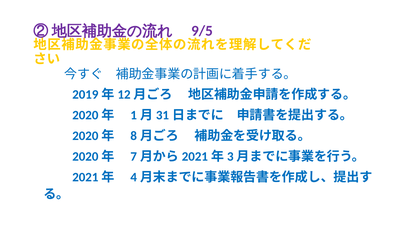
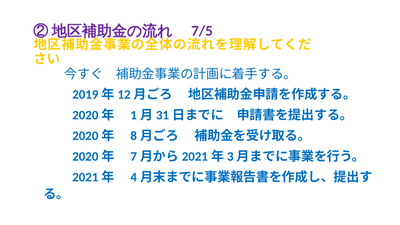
9/5: 9/5 -> 7/5 (202, 31)
